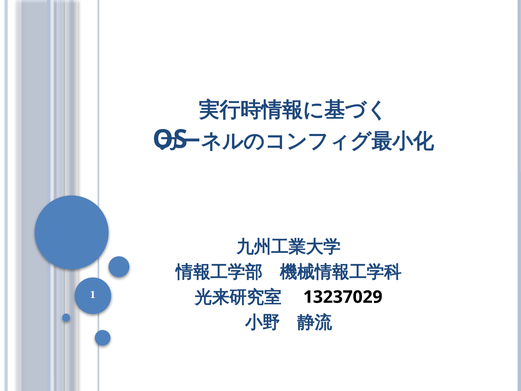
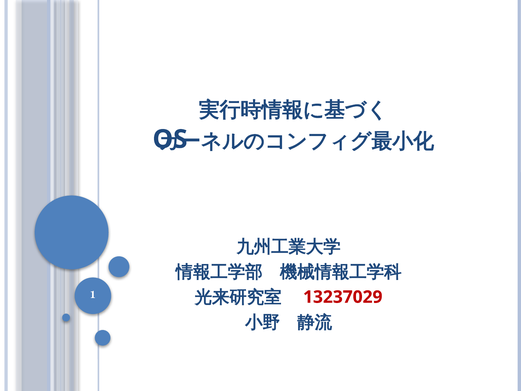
13237029 colour: black -> red (343, 297)
